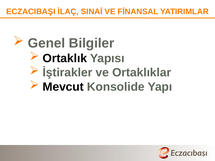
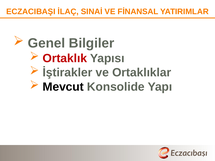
Ortaklık colour: black -> red (65, 58)
